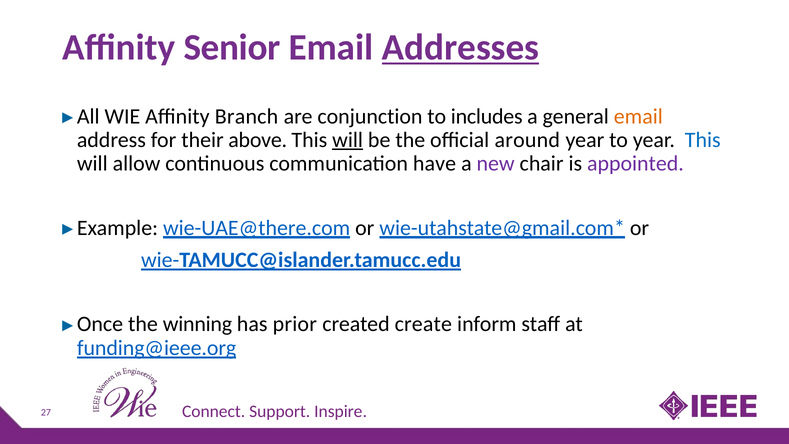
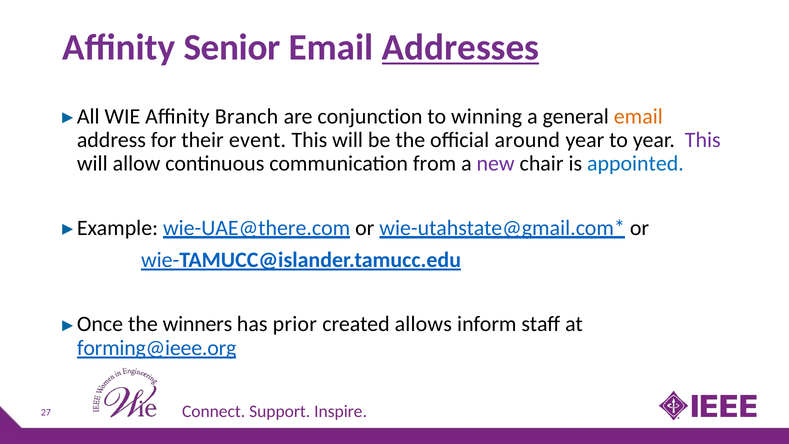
includes: includes -> winning (487, 116)
above: above -> event (258, 140)
will underline: present -> none (348, 140)
This colour: blue -> purple (703, 140)
have: have -> from (435, 164)
appointed colour: purple -> blue (635, 164)
winning: winning -> winners (197, 324)
create: create -> allows (423, 324)
funding@ieee.org: funding@ieee.org -> forming@ieee.org (157, 348)
